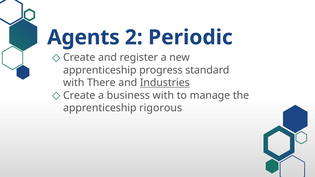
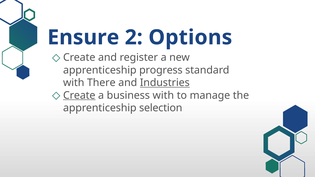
Agents: Agents -> Ensure (83, 37)
Periodic: Periodic -> Options (190, 37)
Create underline: none -> present (79, 95)
rigorous: rigorous -> selection (161, 108)
